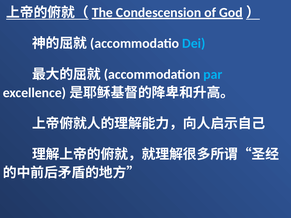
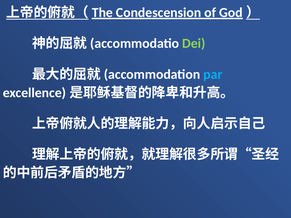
Dei colour: light blue -> light green (194, 44)
